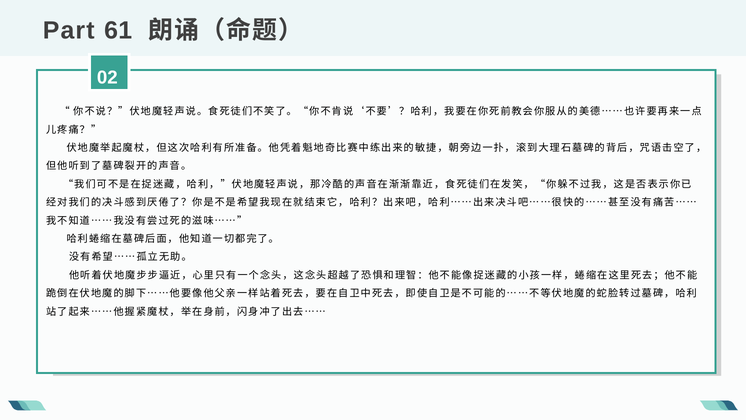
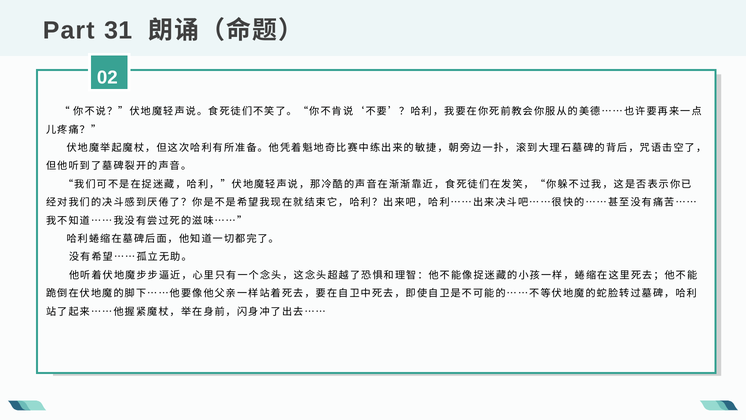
61: 61 -> 31 (118, 31)
